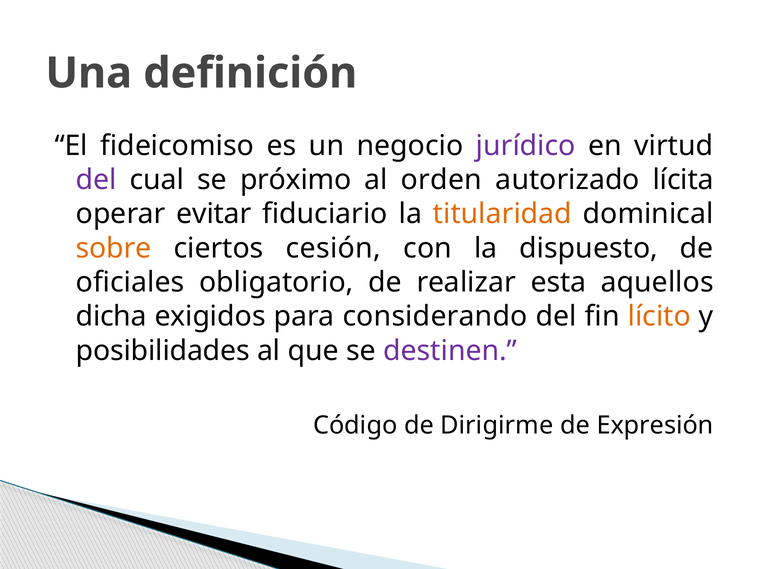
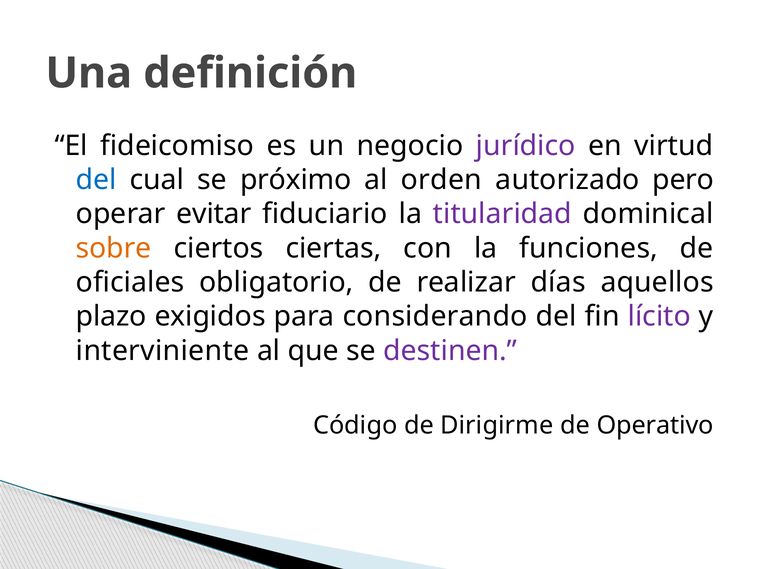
del colour: purple -> blue (96, 180)
lícita: lícita -> pero (683, 180)
titularidad colour: orange -> purple (502, 214)
cesión: cesión -> ciertas (333, 248)
dispuesto: dispuesto -> funciones (589, 248)
esta: esta -> días (558, 283)
dicha: dicha -> plazo (111, 317)
lícito colour: orange -> purple (659, 317)
posibilidades: posibilidades -> interviniente (163, 351)
Expresión: Expresión -> Operativo (655, 426)
